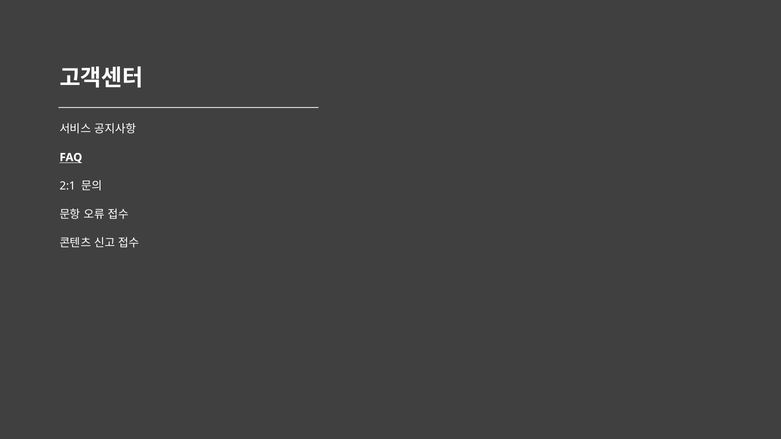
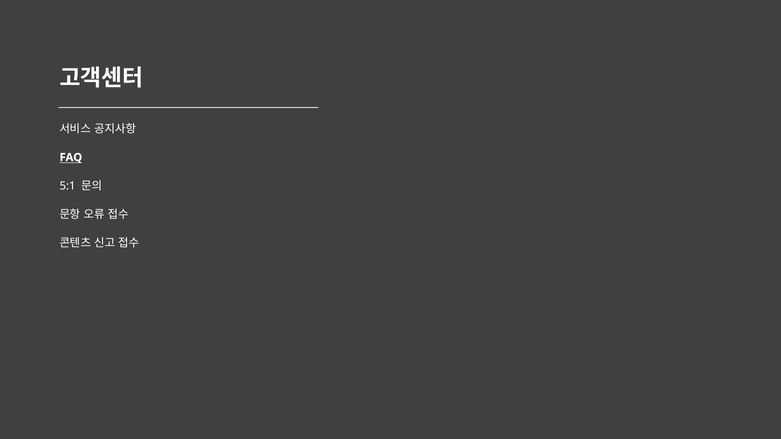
2:1: 2:1 -> 5:1 (68, 186)
